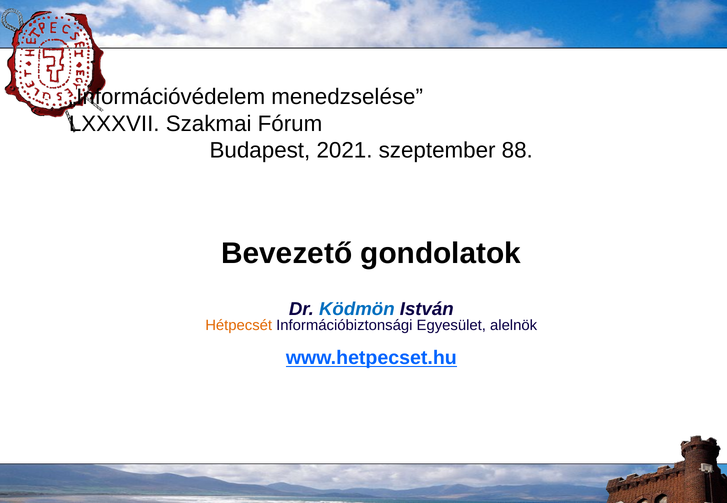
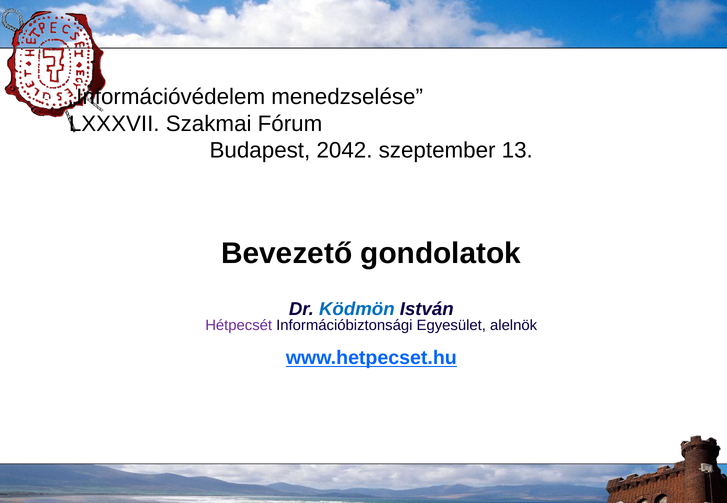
2021: 2021 -> 2042 (344, 151)
88: 88 -> 13 (517, 151)
Hétpecsét colour: orange -> purple (239, 326)
